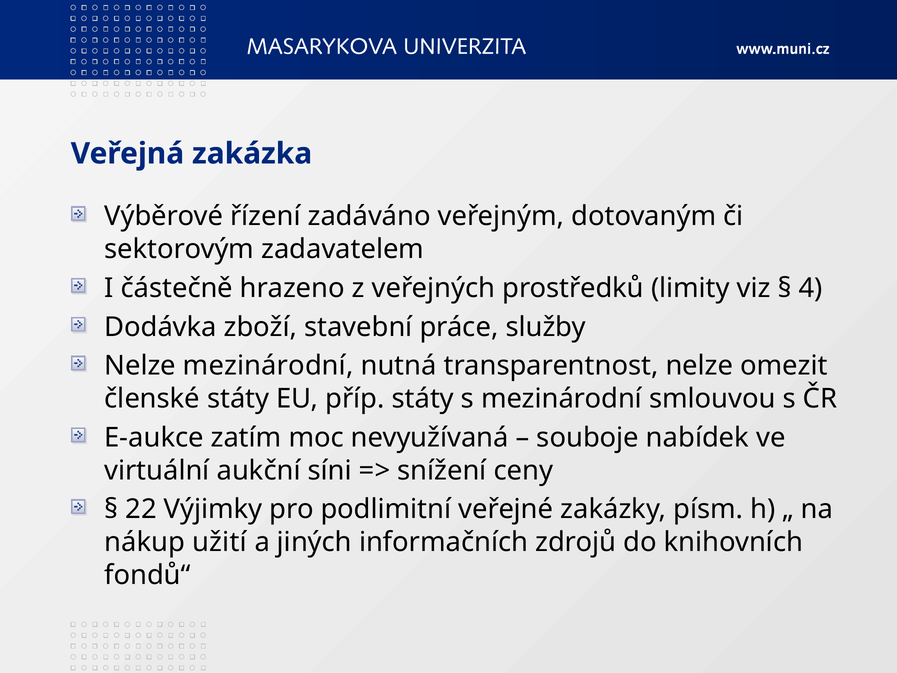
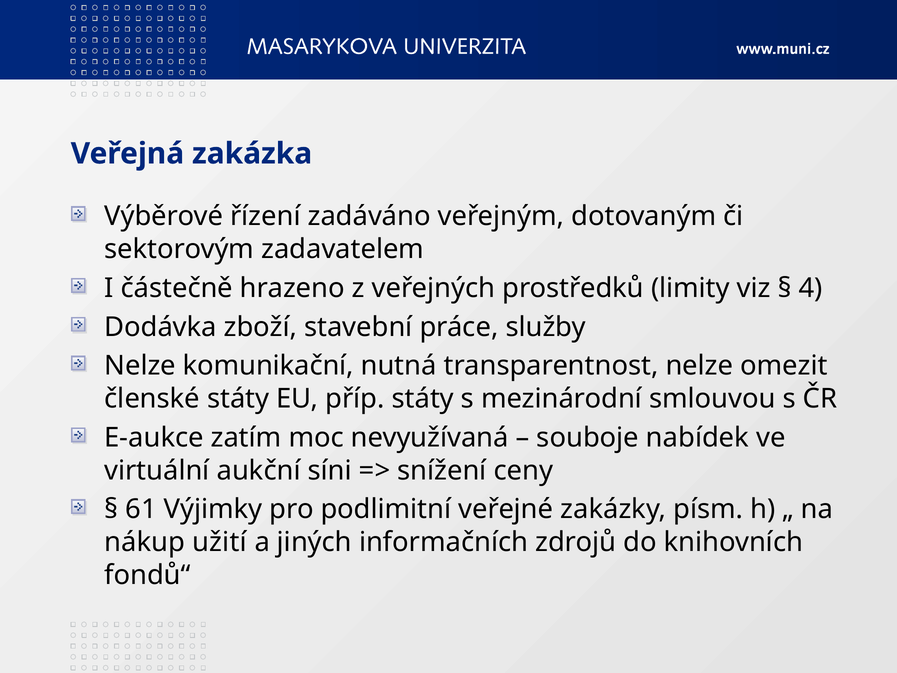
Nelze mezinárodní: mezinárodní -> komunikační (268, 366)
22: 22 -> 61 (141, 509)
